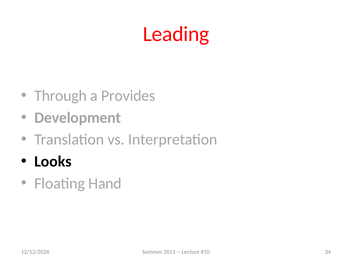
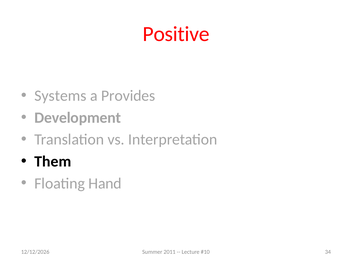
Leading: Leading -> Positive (176, 34)
Through: Through -> Systems (60, 96)
Looks: Looks -> Them (53, 161)
